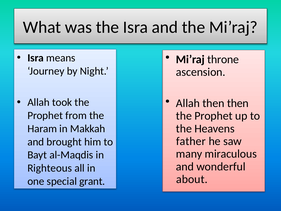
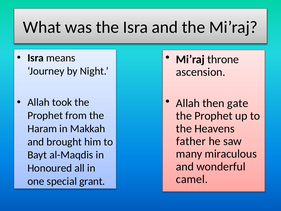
then then: then -> gate (238, 103)
Righteous: Righteous -> Honoured (50, 168)
about: about -> camel (192, 179)
